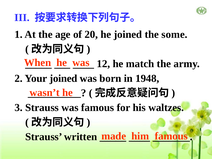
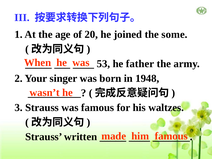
12: 12 -> 53 (103, 64)
match: match -> father (140, 64)
Your joined: joined -> singer (63, 78)
